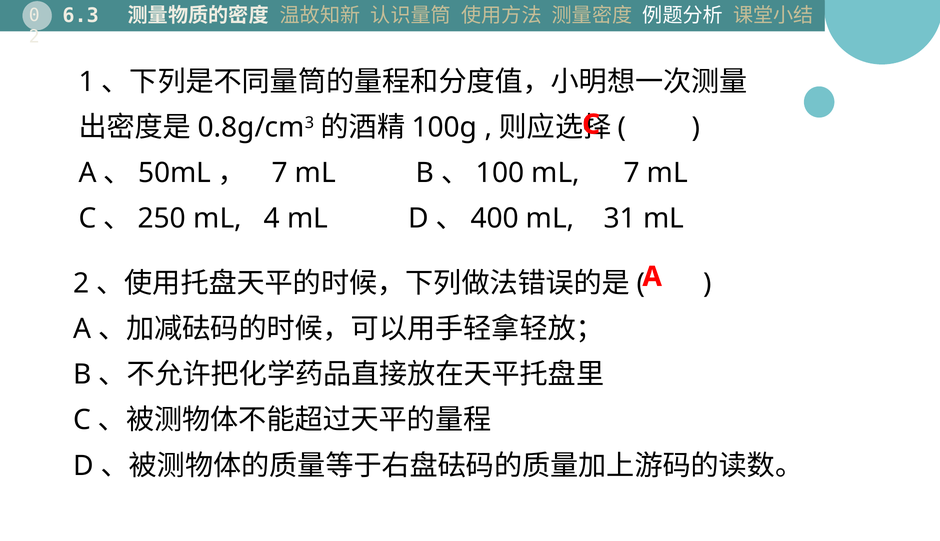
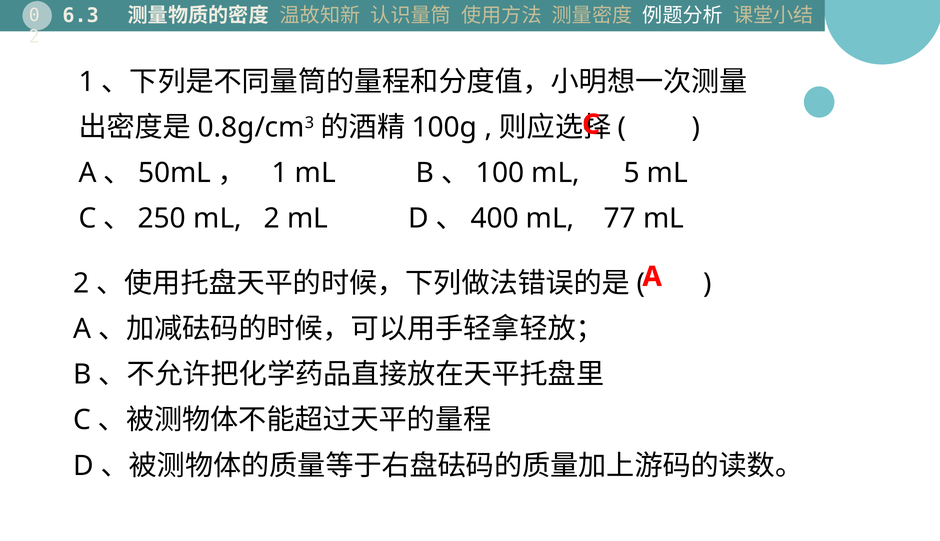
7: 7 -> 1 (280, 173)
mL 7: 7 -> 5 (632, 173)
mL 4: 4 -> 2 (272, 219)
31: 31 -> 77 (620, 219)
